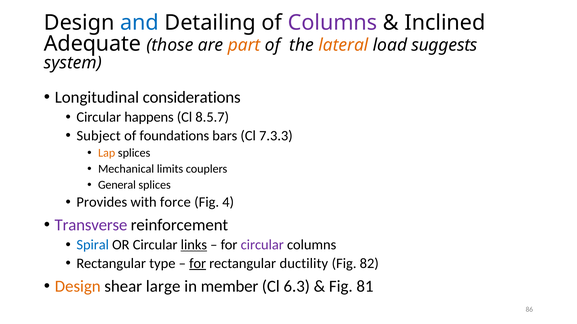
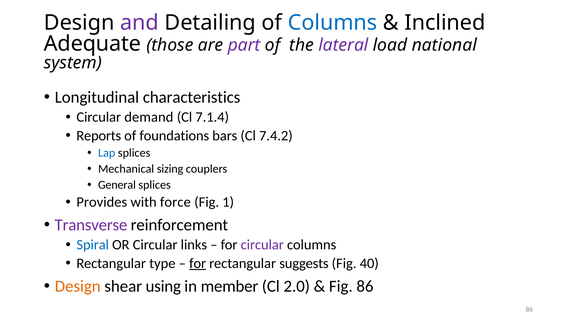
and colour: blue -> purple (140, 23)
Columns colour: purple -> blue (333, 23)
part colour: orange -> purple (244, 45)
lateral colour: orange -> purple (343, 45)
suggests: suggests -> national (444, 45)
considerations: considerations -> characteristics (192, 98)
happens: happens -> demand (149, 117)
8.5.7: 8.5.7 -> 7.1.4 (212, 117)
Subject: Subject -> Reports (99, 136)
7.3.3: 7.3.3 -> 7.4.2 (276, 136)
Lap colour: orange -> blue (107, 153)
limits: limits -> sizing (170, 169)
4: 4 -> 1 (228, 203)
links underline: present -> none (194, 245)
ductility: ductility -> suggests (304, 264)
82: 82 -> 40 (369, 264)
large: large -> using (163, 287)
6.3: 6.3 -> 2.0 (297, 287)
Fig 81: 81 -> 86 (365, 287)
